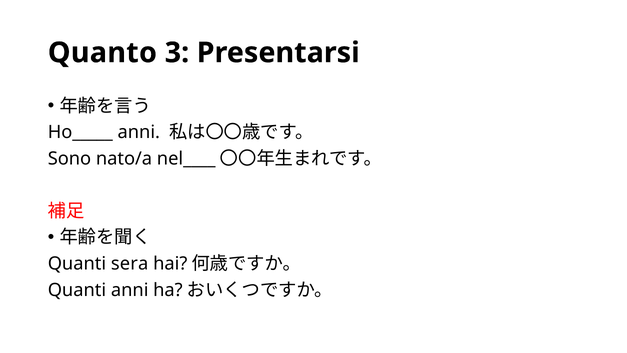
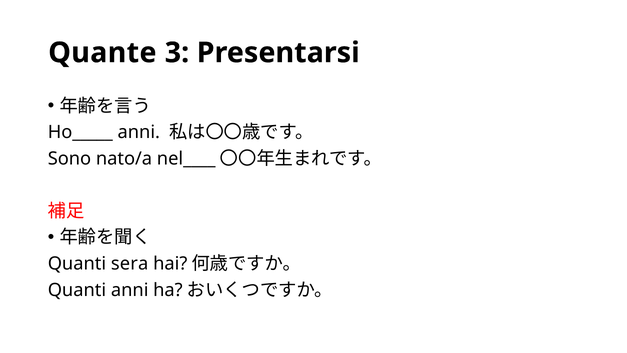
Quanto: Quanto -> Quante (102, 53)
